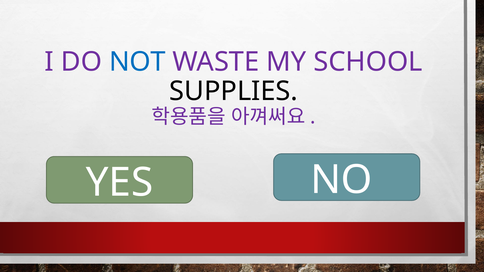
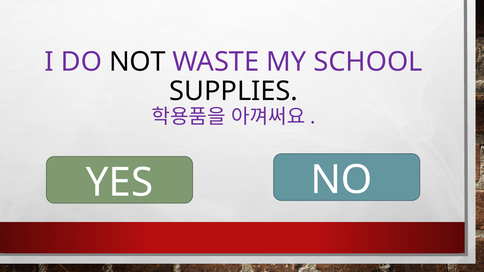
NOT colour: blue -> black (137, 62)
